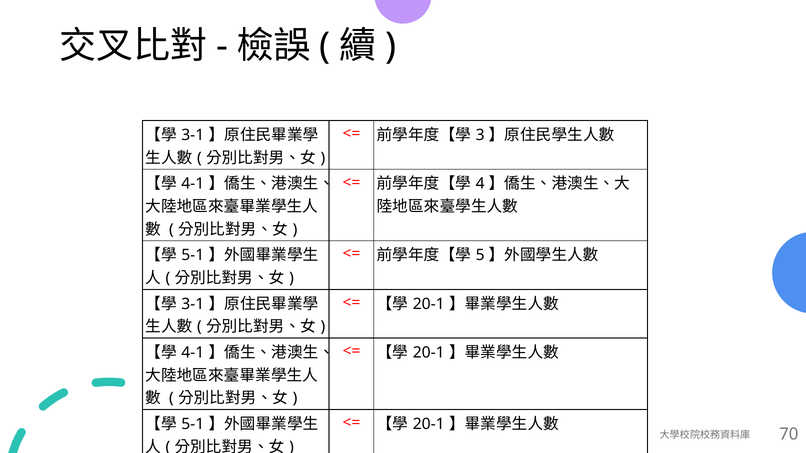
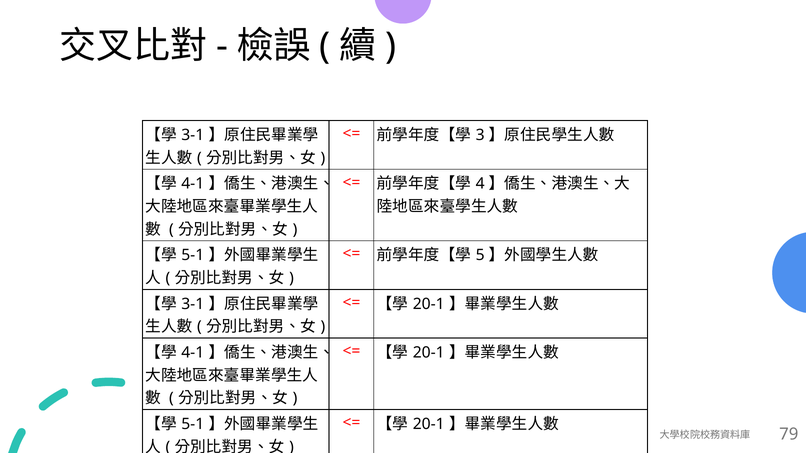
70: 70 -> 79 (789, 435)
